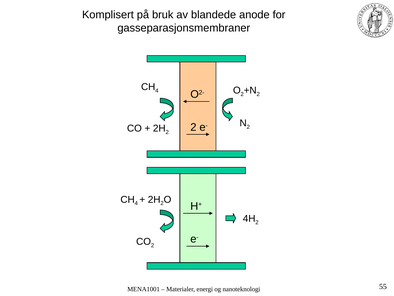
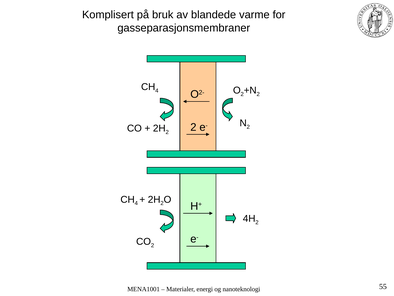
anode: anode -> varme (254, 15)
